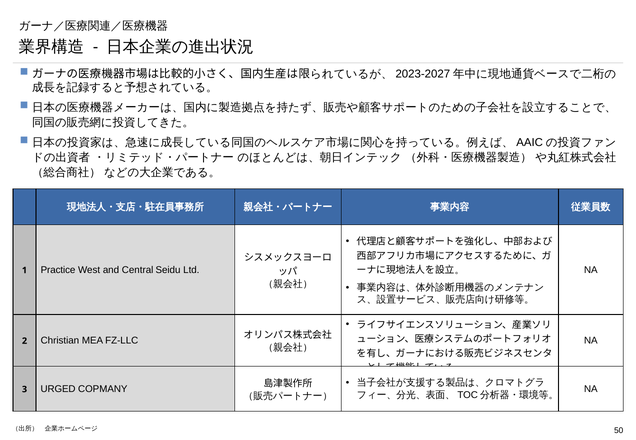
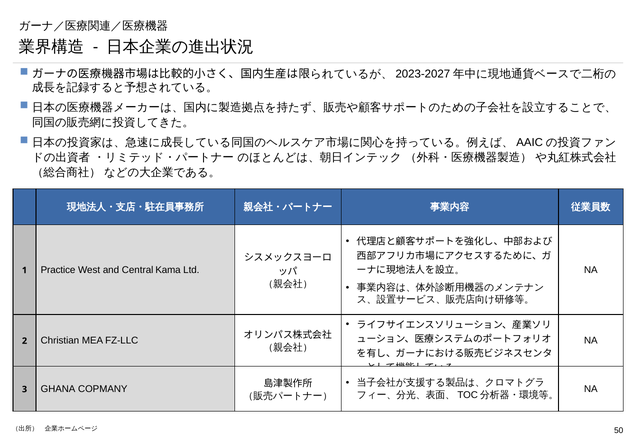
Seidu: Seidu -> Kama (168, 270)
URGED: URGED -> GHANA (58, 389)
